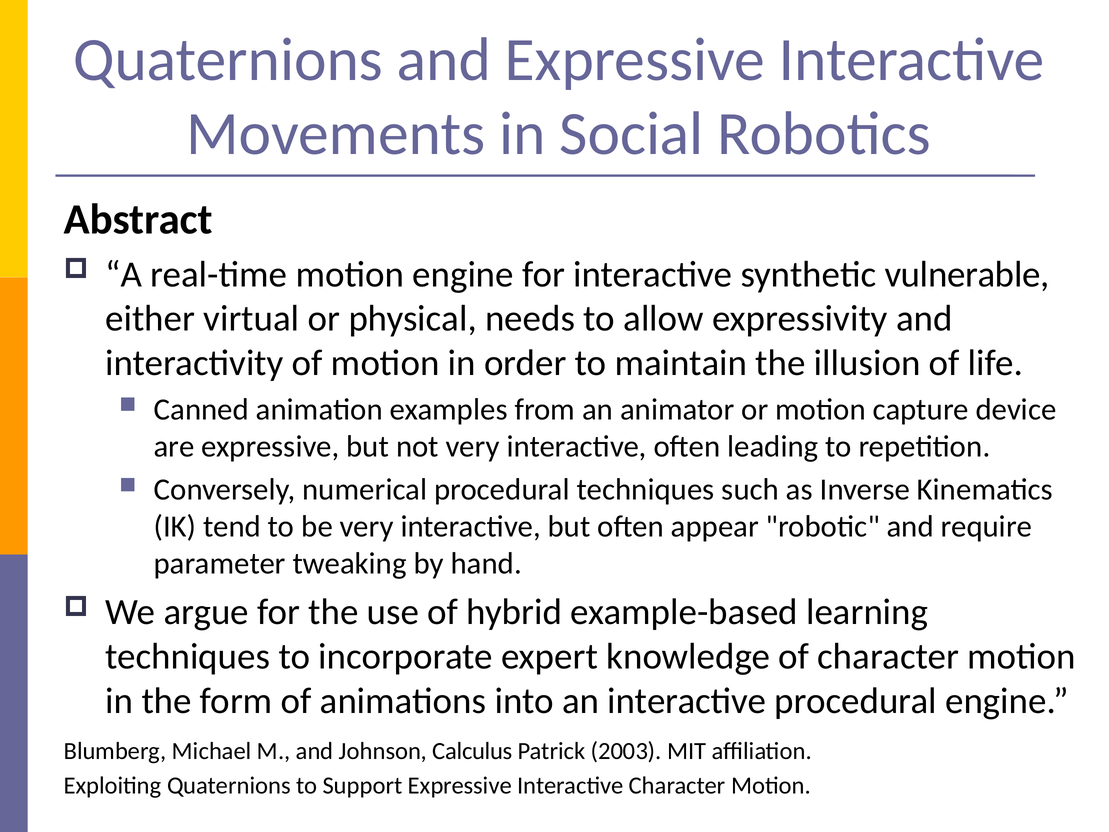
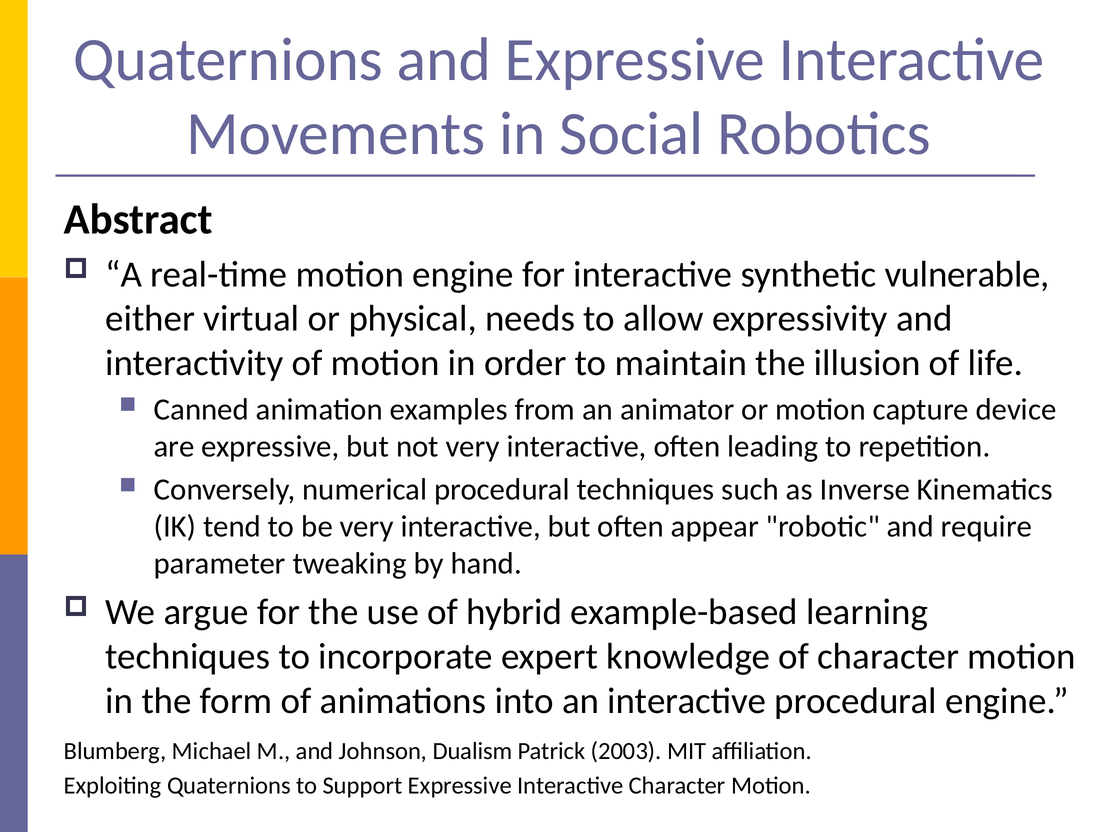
Calculus: Calculus -> Dualism (472, 751)
